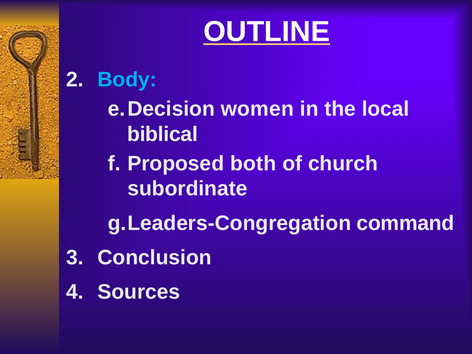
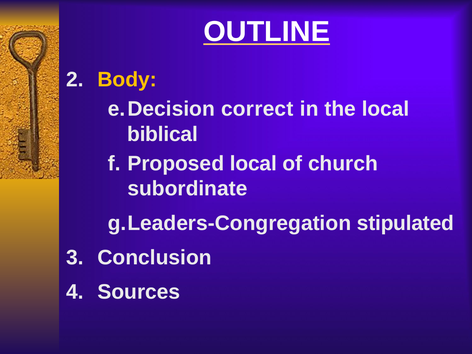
Body colour: light blue -> yellow (127, 80)
women: women -> correct (257, 109)
Proposed both: both -> local (253, 163)
command: command -> stipulated (405, 223)
